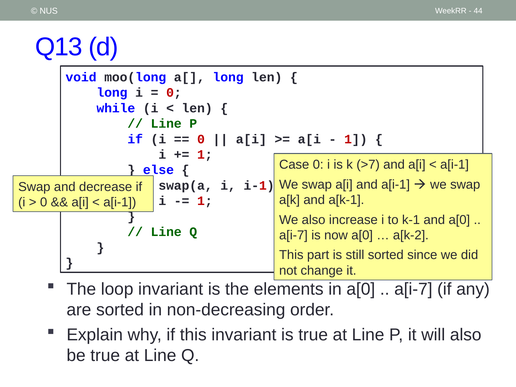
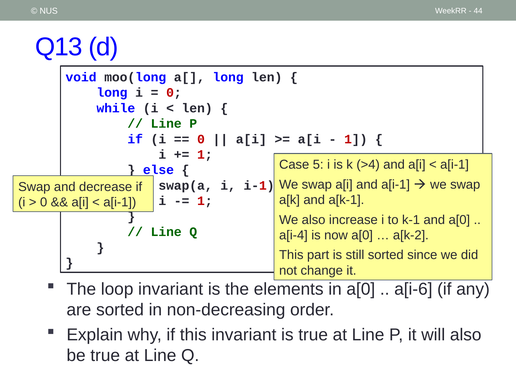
Case 0: 0 -> 5 (318, 165)
>7: >7 -> >4 (368, 165)
a[i-7: a[i-7 -> a[i-4 (293, 235)
a[i-7: a[i-7 -> a[i-6 (413, 289)
